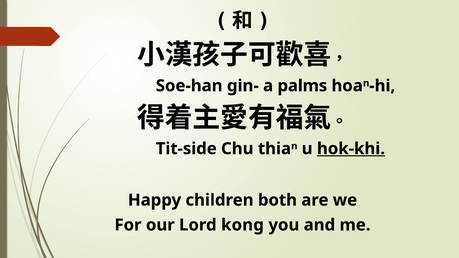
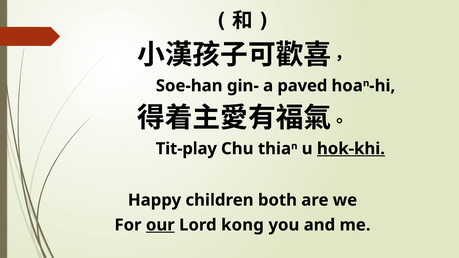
palms: palms -> paved (302, 86)
Tit-side: Tit-side -> Tit-play (186, 149)
our underline: none -> present (160, 225)
